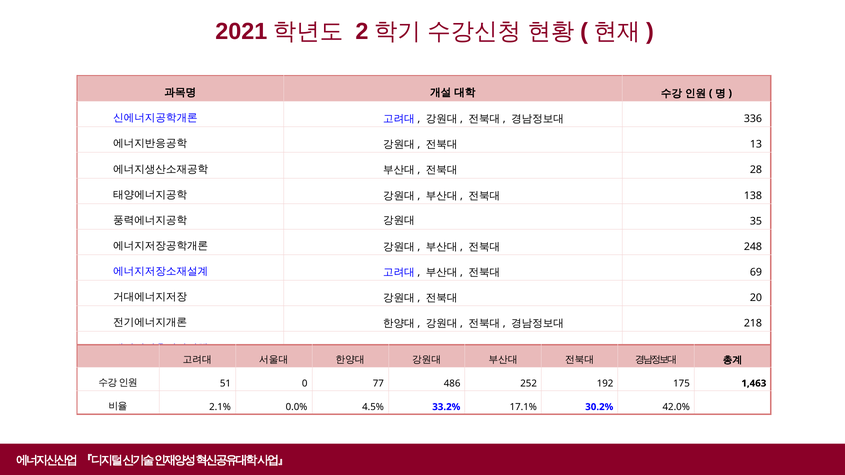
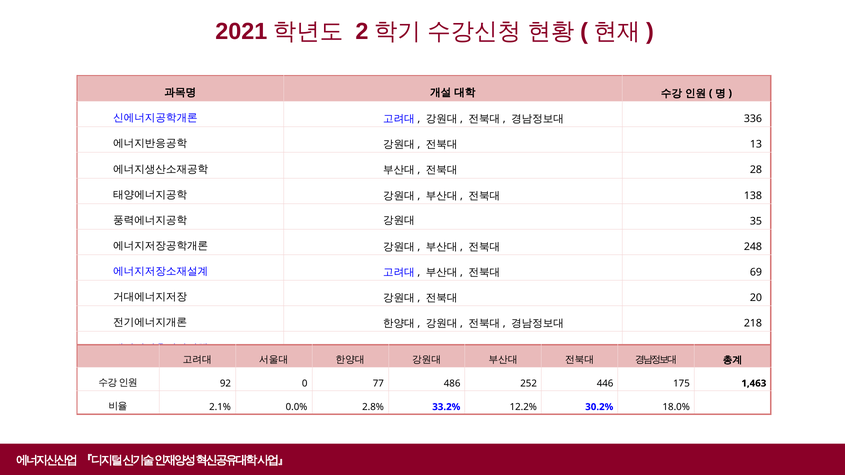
51: 51 -> 92 (225, 384)
192: 192 -> 446 (605, 384)
4.5%: 4.5% -> 2.8% (373, 407)
17.1%: 17.1% -> 12.2% (523, 407)
42.0%: 42.0% -> 18.0% (676, 407)
